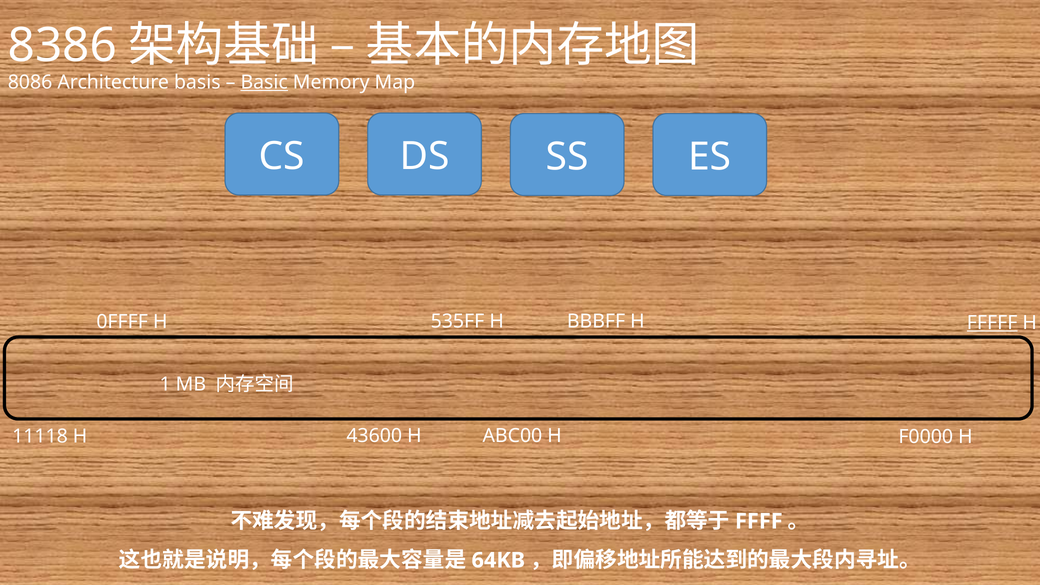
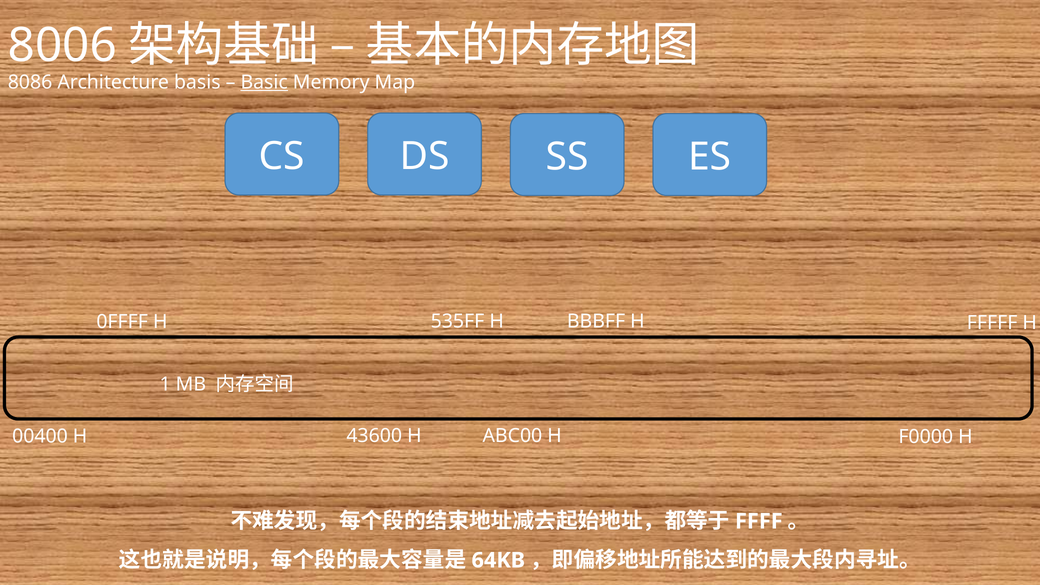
8386: 8386 -> 8006 (62, 46)
FFFFF underline: present -> none (992, 323)
11118: 11118 -> 00400 (40, 436)
